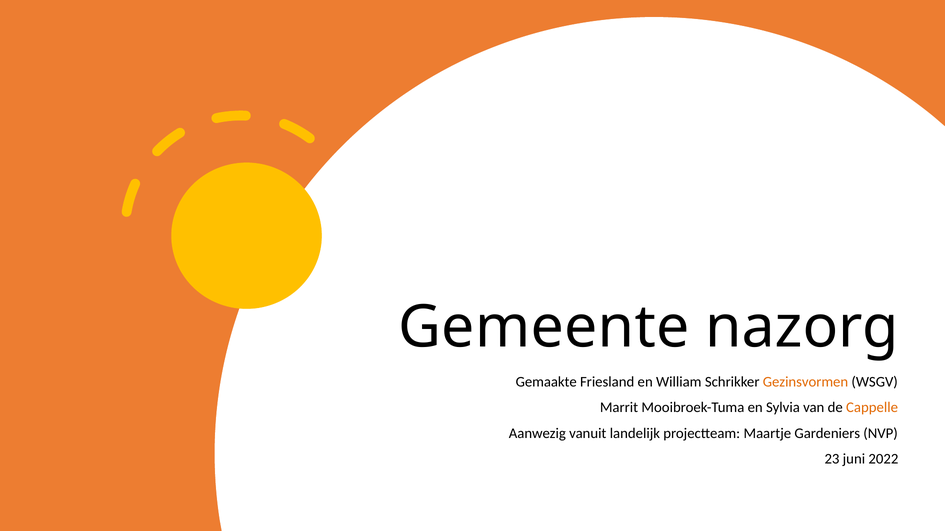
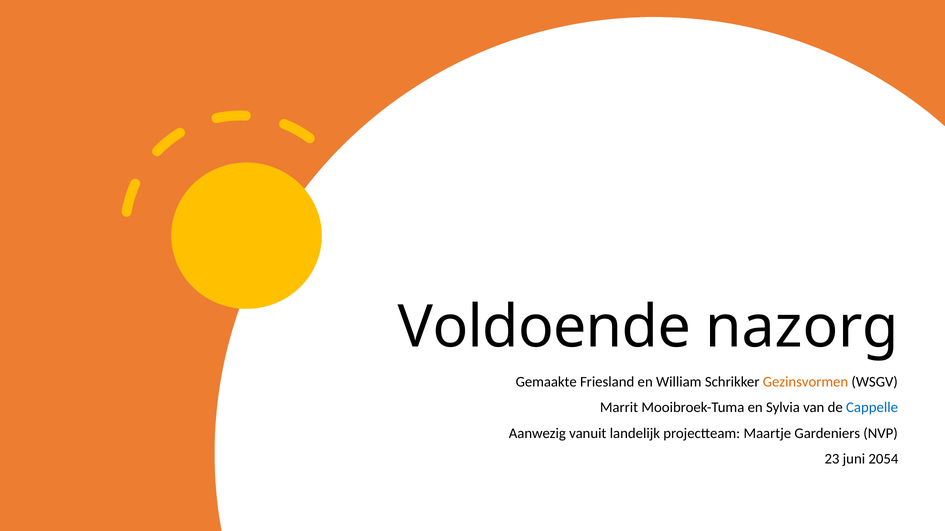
Gemeente: Gemeente -> Voldoende (544, 328)
Cappelle colour: orange -> blue (872, 408)
2022: 2022 -> 2054 (883, 460)
